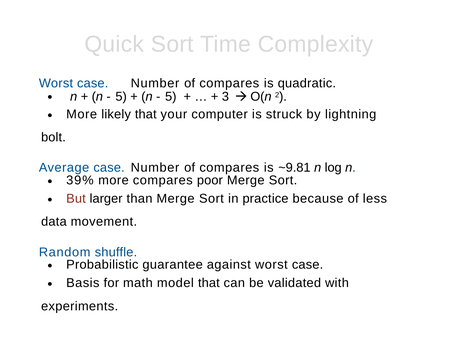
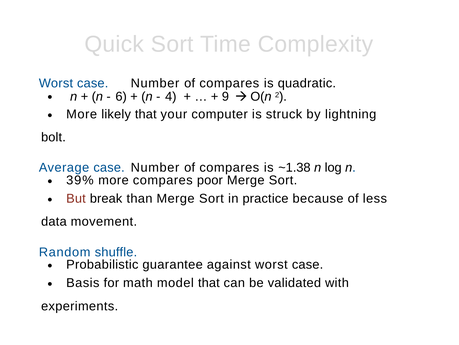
5: 5 -> 6 (121, 96)
5: 5 -> 4 (171, 96)
3: 3 -> 9 (225, 96)
~9.81: ~9.81 -> ~1.38 (294, 167)
larger: larger -> break (106, 198)
